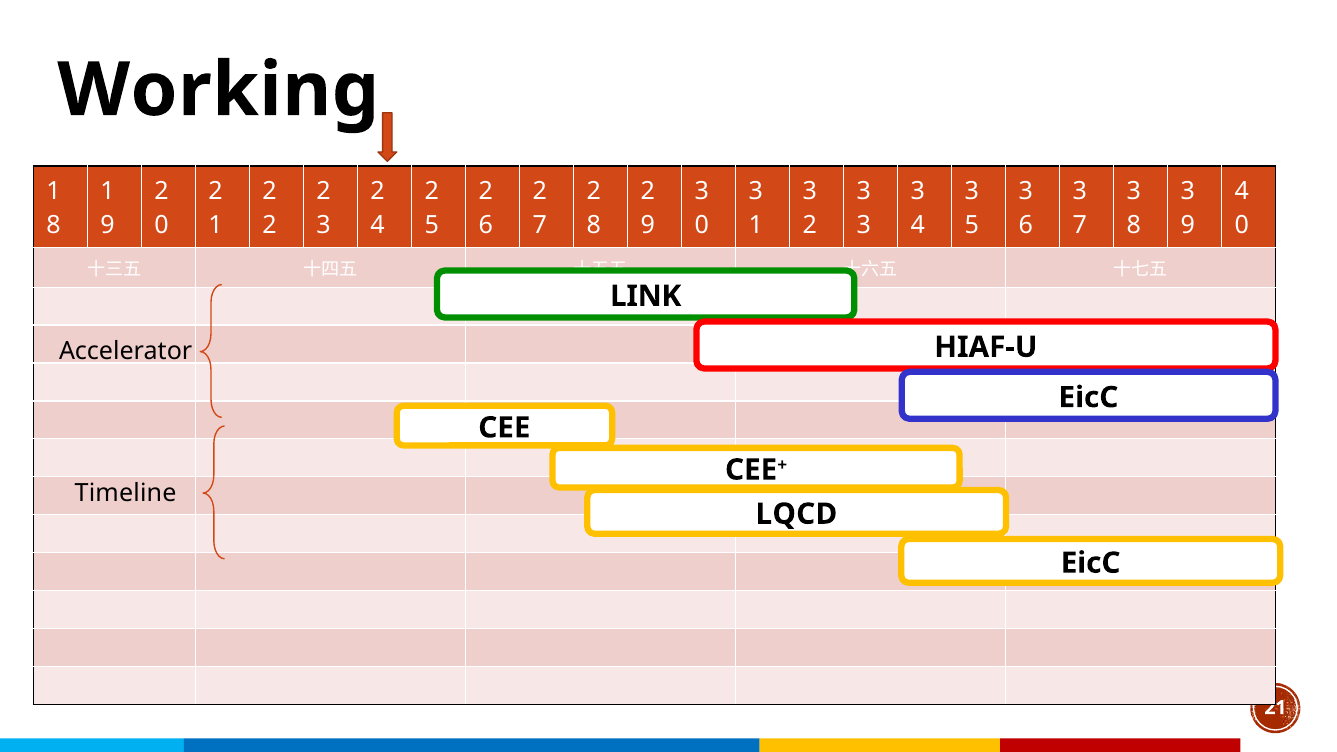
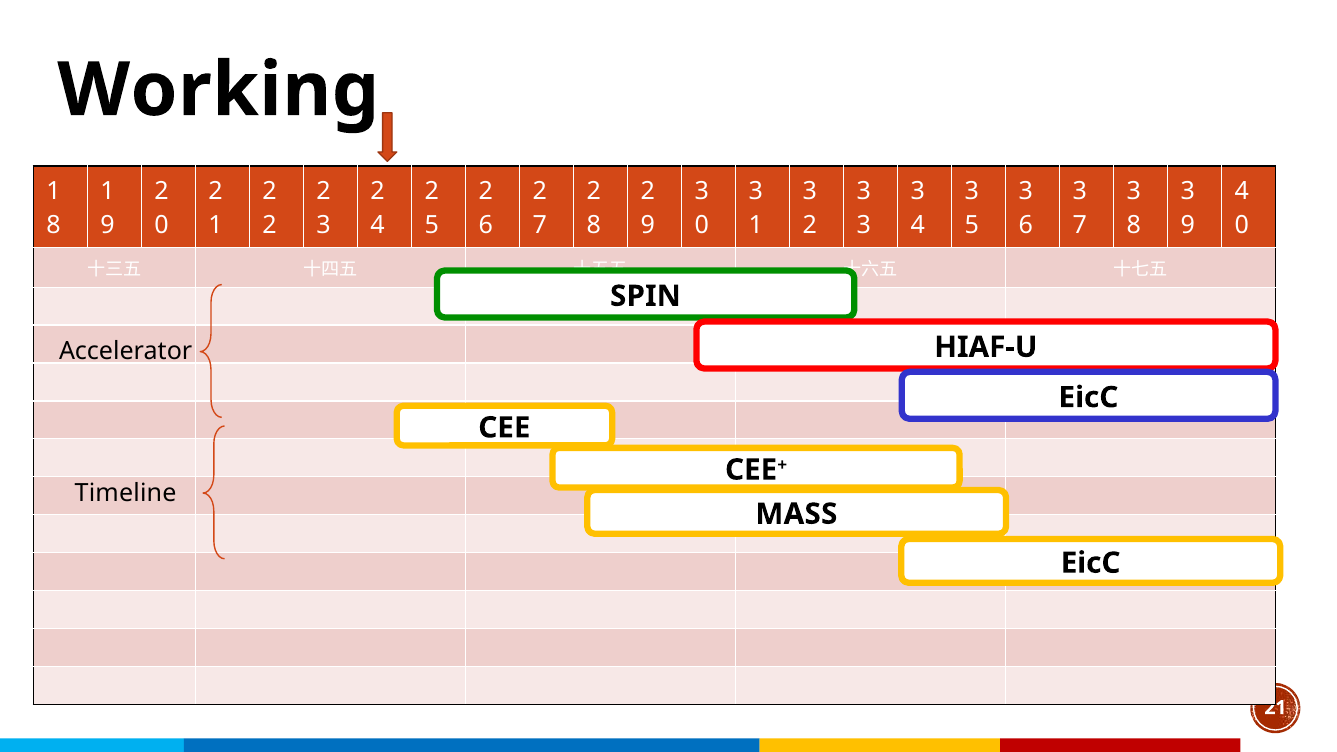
LINK: LINK -> SPIN (645, 296)
LQCD: LQCD -> MASS (796, 514)
